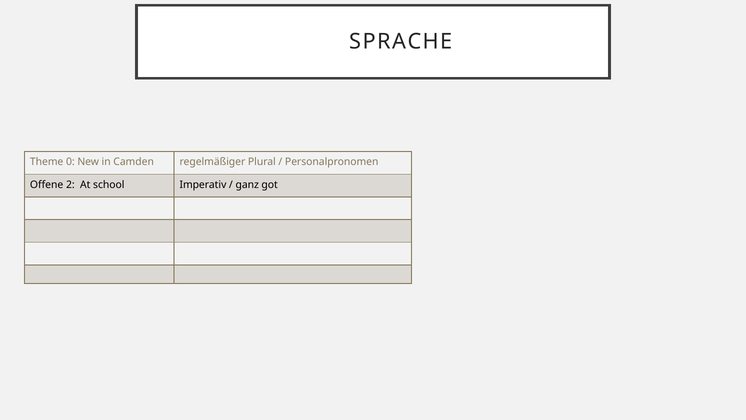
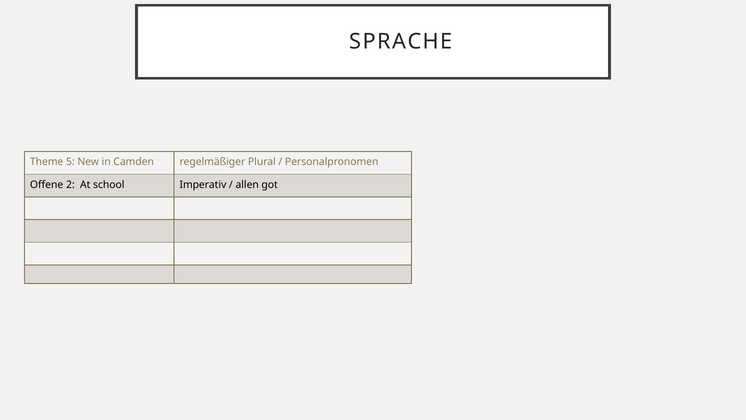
0: 0 -> 5 (70, 162)
ganz: ganz -> allen (247, 185)
